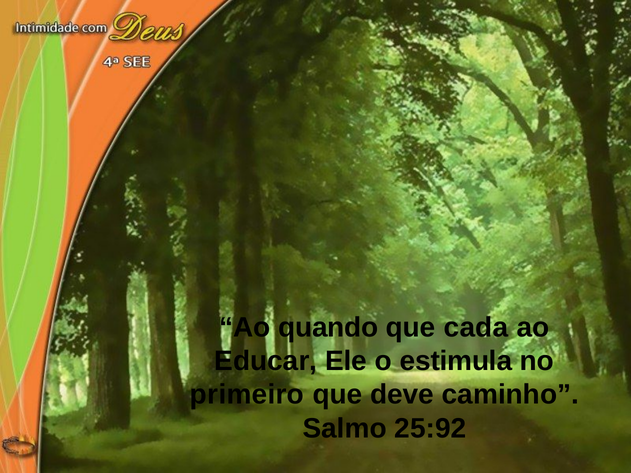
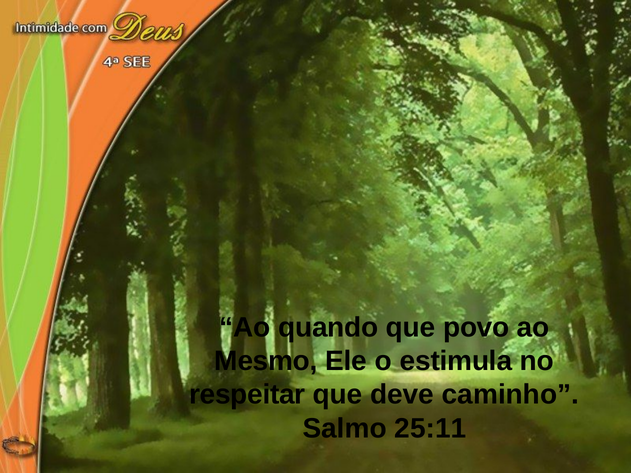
cada: cada -> povo (476, 328)
Educar: Educar -> Mesmo (266, 361)
primeiro: primeiro -> respeitar (247, 395)
25:92: 25:92 -> 25:11 (430, 428)
